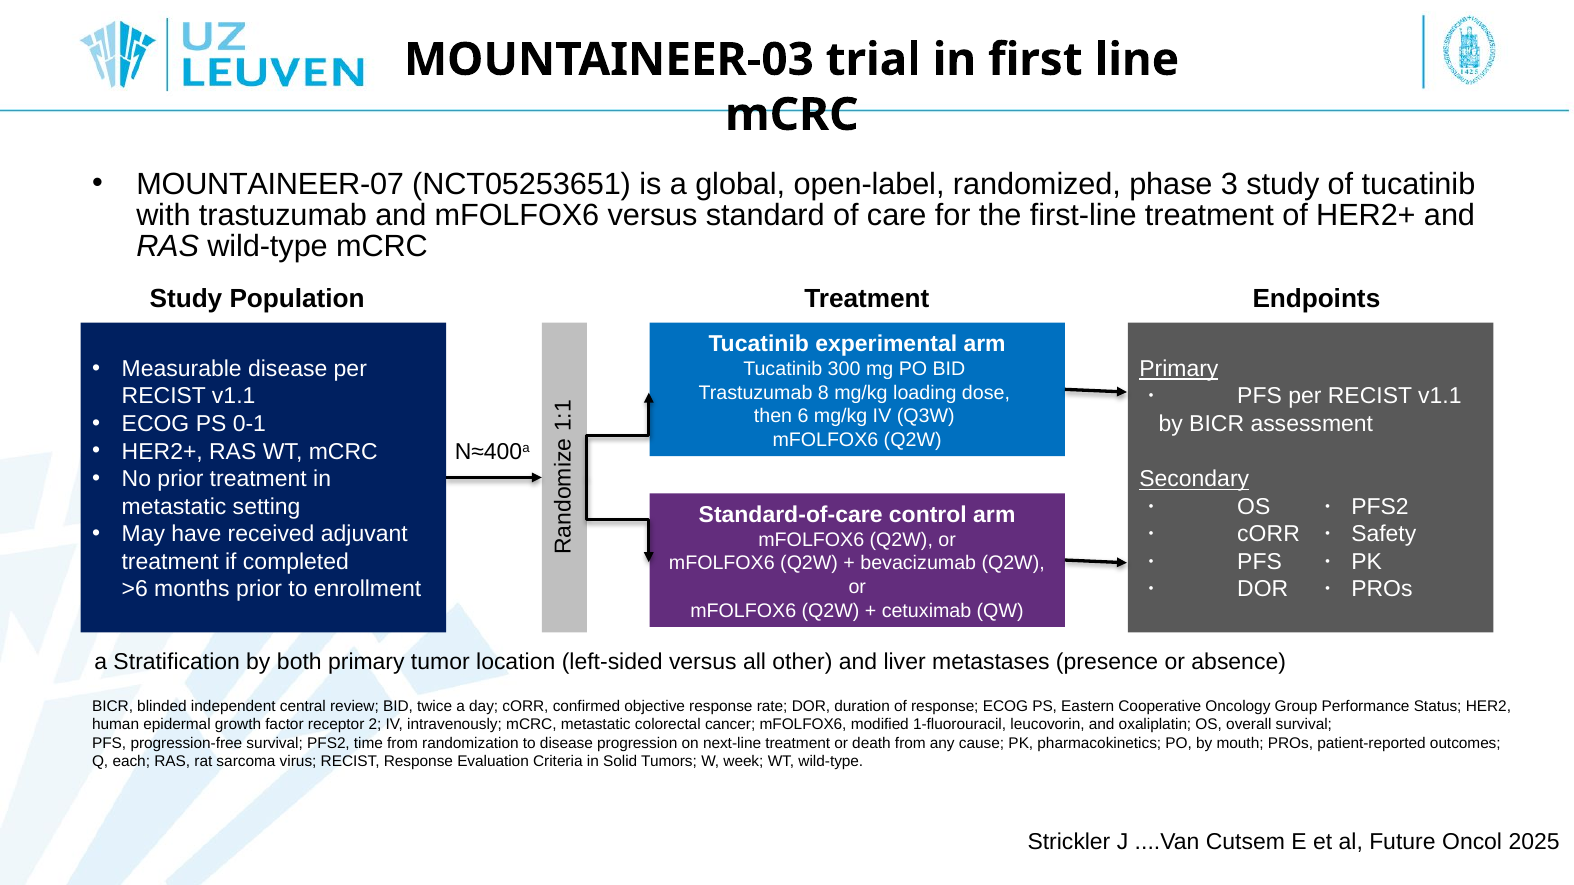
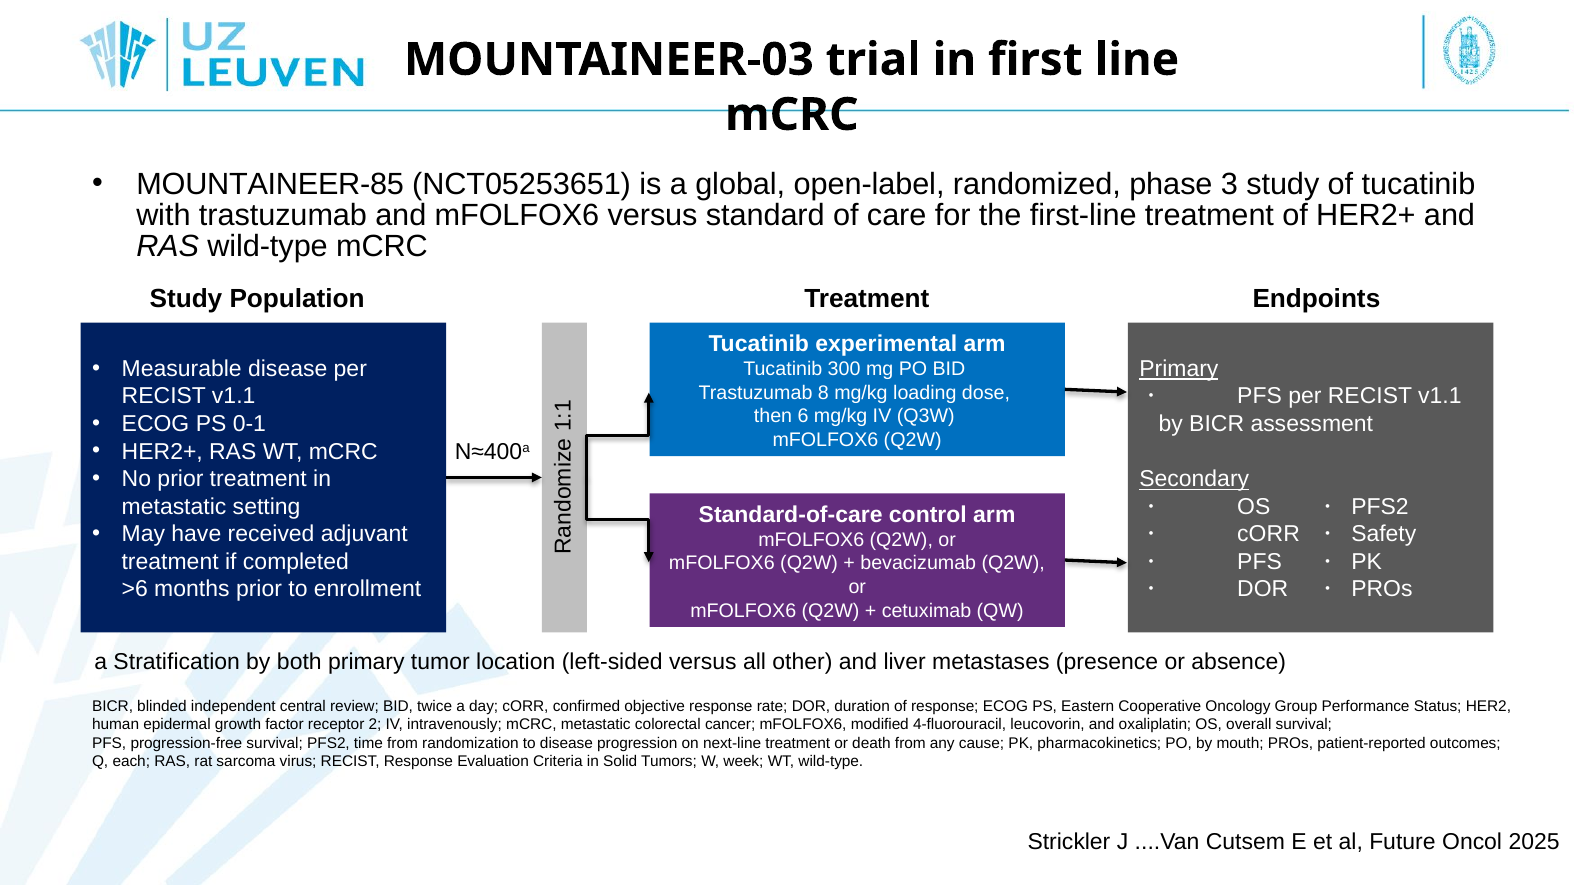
MOUNTAINEER-07: MOUNTAINEER-07 -> MOUNTAINEER-85 (270, 184)
1-fluorouracil: 1-fluorouracil -> 4-fluorouracil (960, 725)
